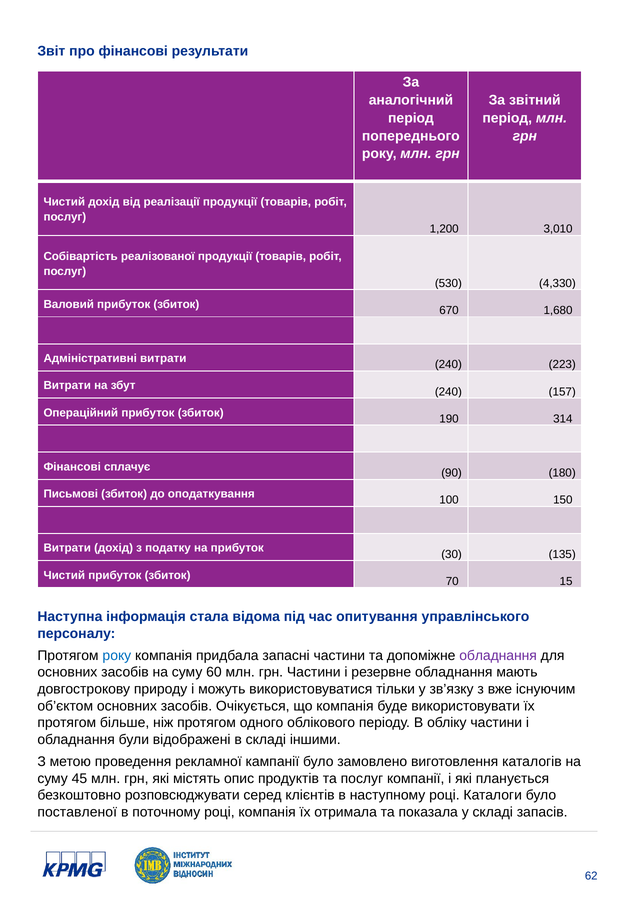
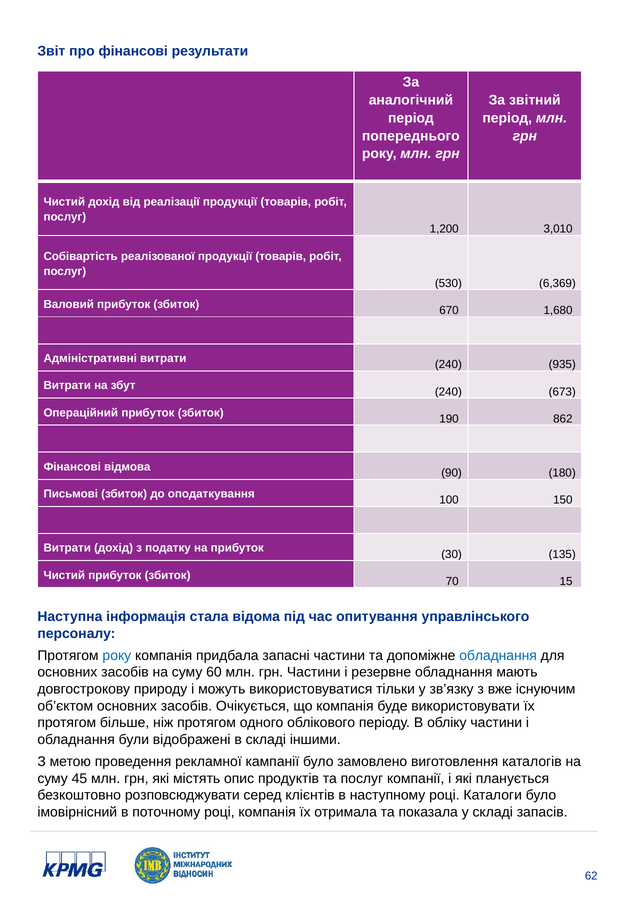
4,330: 4,330 -> 6,369 (557, 283)
223: 223 -> 935 (562, 364)
157: 157 -> 673 (562, 391)
314: 314 -> 862 (563, 418)
сплачує: сплачує -> відмова (127, 466)
обладнання colour: purple -> blue (498, 655)
поставленої: поставленої -> імовірнісний (77, 811)
